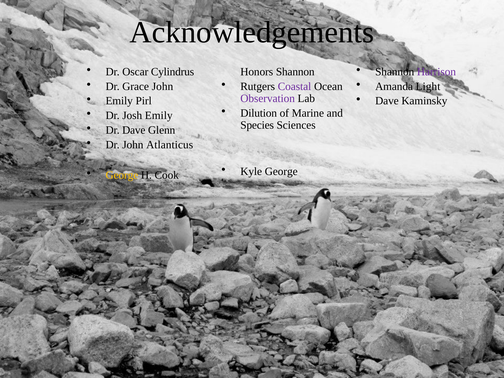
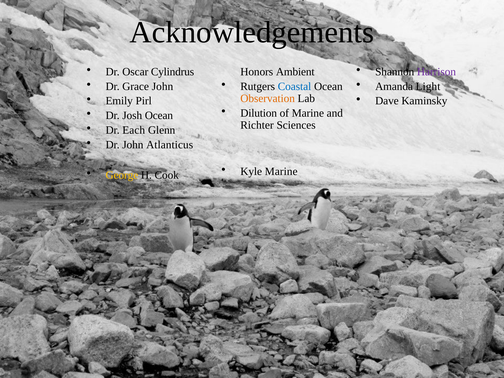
Honors Shannon: Shannon -> Ambient (295, 72)
Coastal colour: purple -> blue (295, 86)
Observation colour: purple -> orange (268, 98)
Josh Emily: Emily -> Ocean (159, 116)
Species: Species -> Richter (257, 125)
Dr Dave: Dave -> Each (134, 130)
Kyle George: George -> Marine (281, 172)
